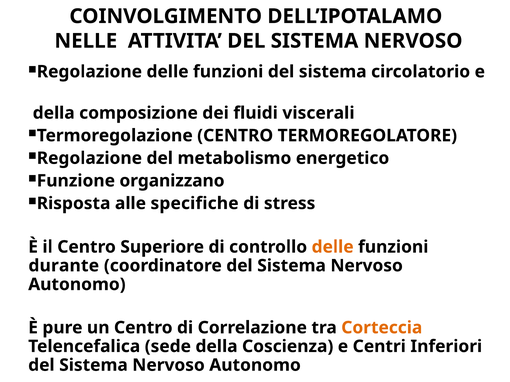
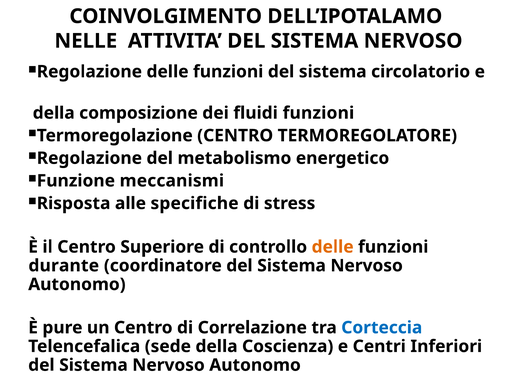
fluidi viscerali: viscerali -> funzioni (318, 113)
organizzano: organizzano -> meccanismi (172, 181)
Corteccia colour: orange -> blue (382, 328)
